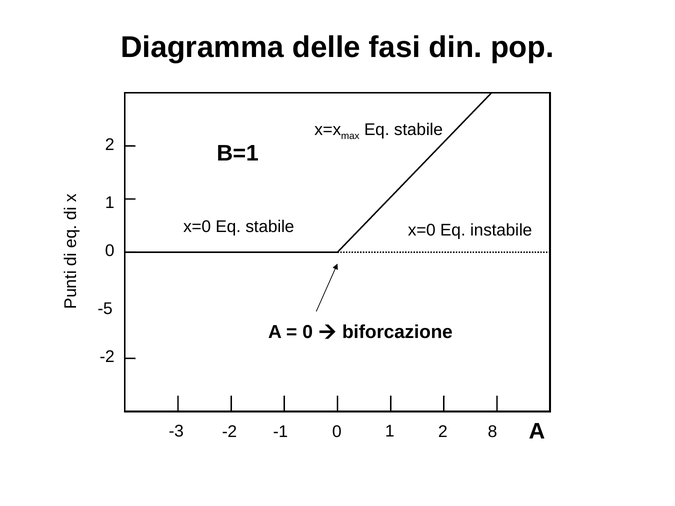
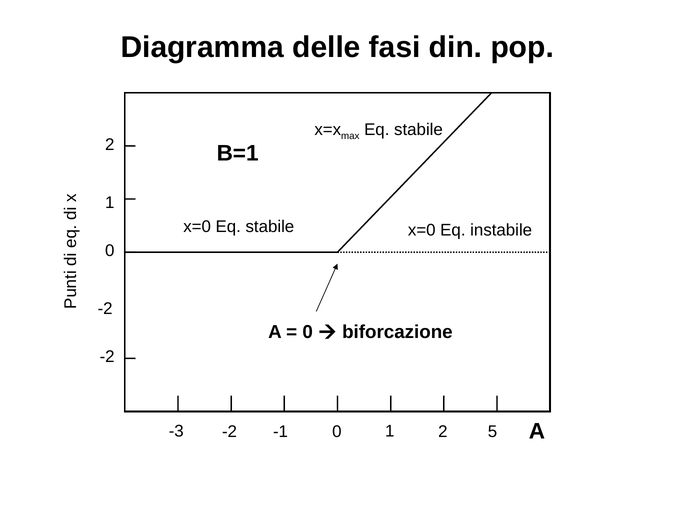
-5: -5 -> -2 (105, 309)
8: 8 -> 5 (492, 432)
